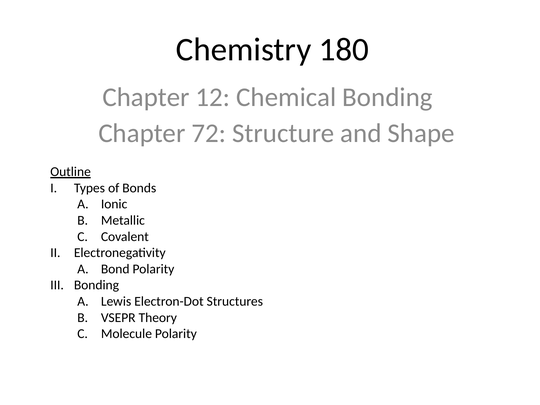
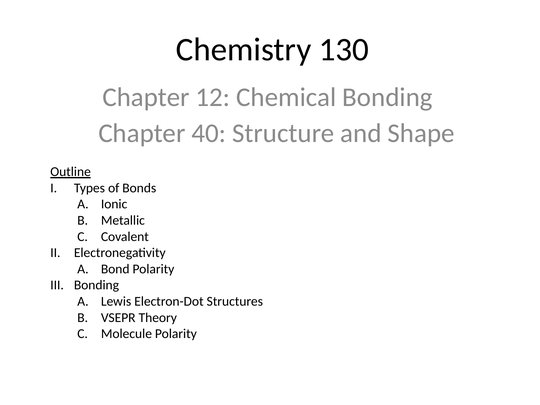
180: 180 -> 130 (344, 50)
72: 72 -> 40 (209, 133)
